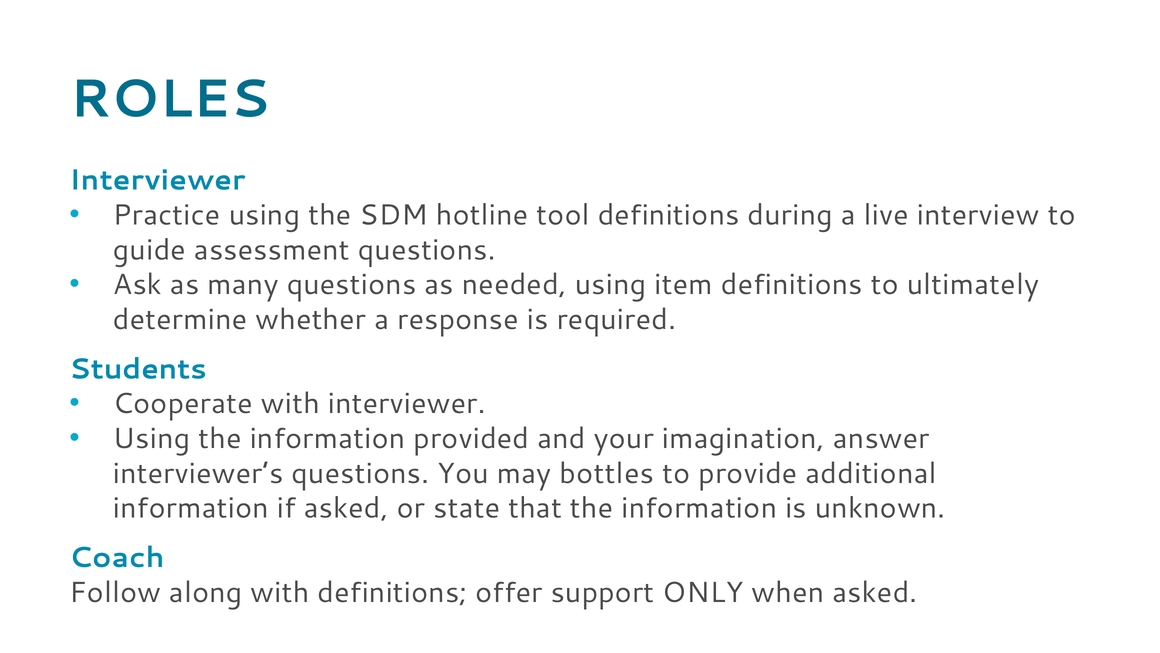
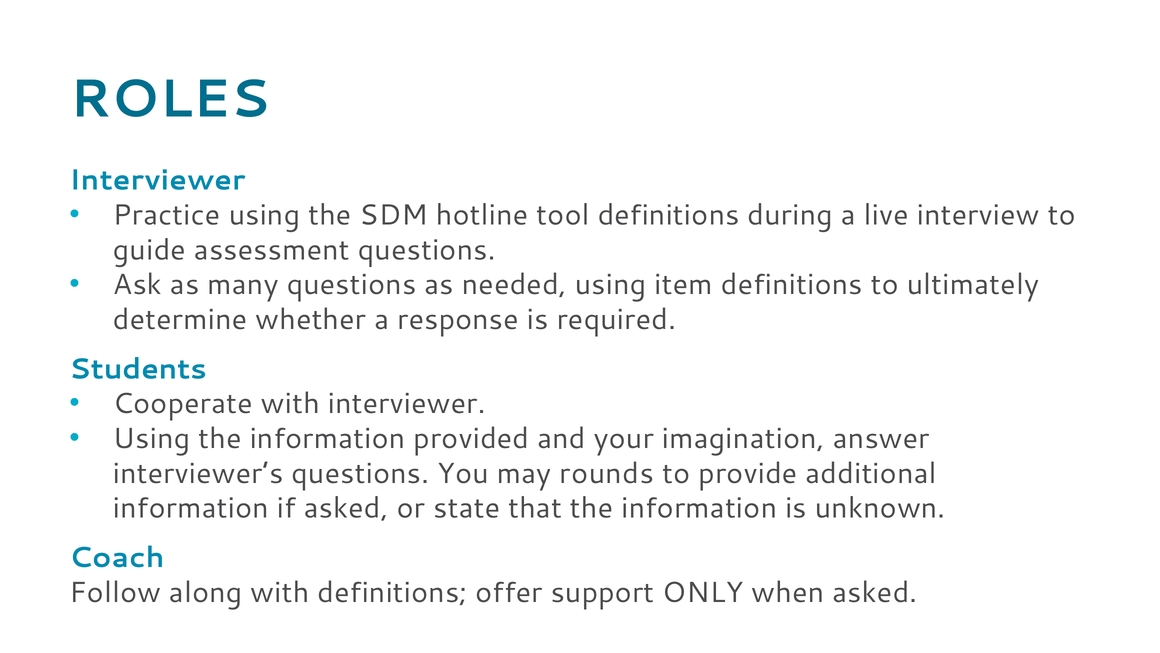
bottles: bottles -> rounds (607, 473)
